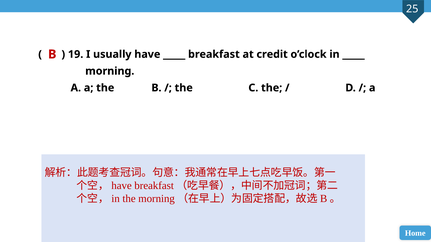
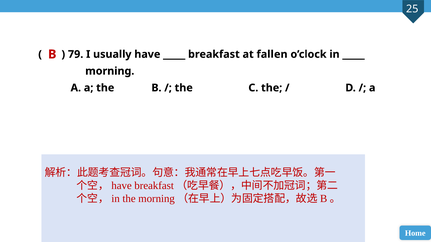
19: 19 -> 79 (76, 54)
credit: credit -> fallen (272, 54)
